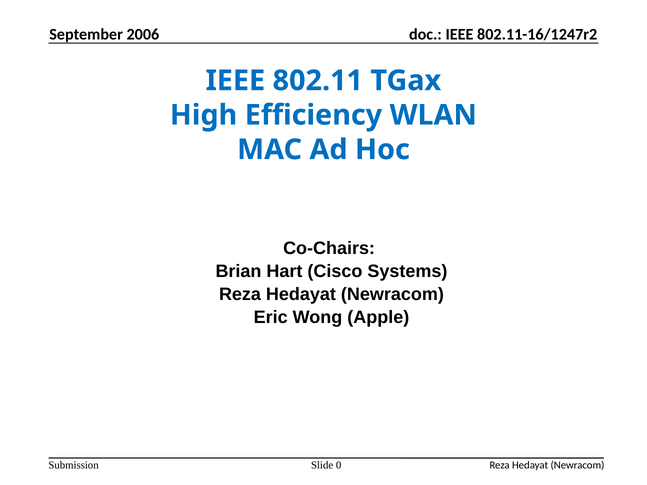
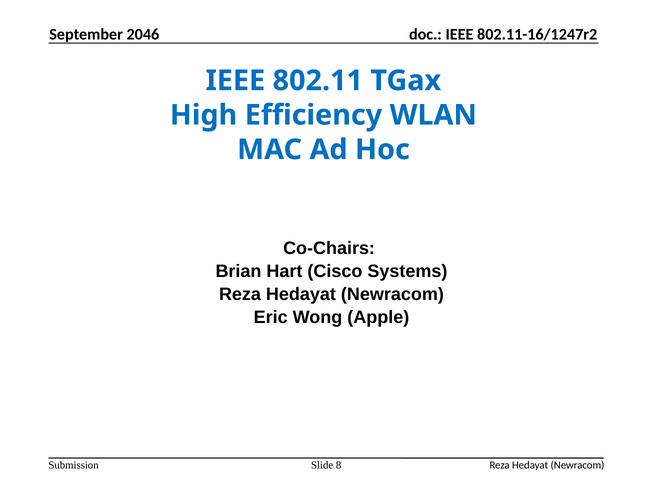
2006: 2006 -> 2046 (143, 35)
0: 0 -> 8 (339, 465)
